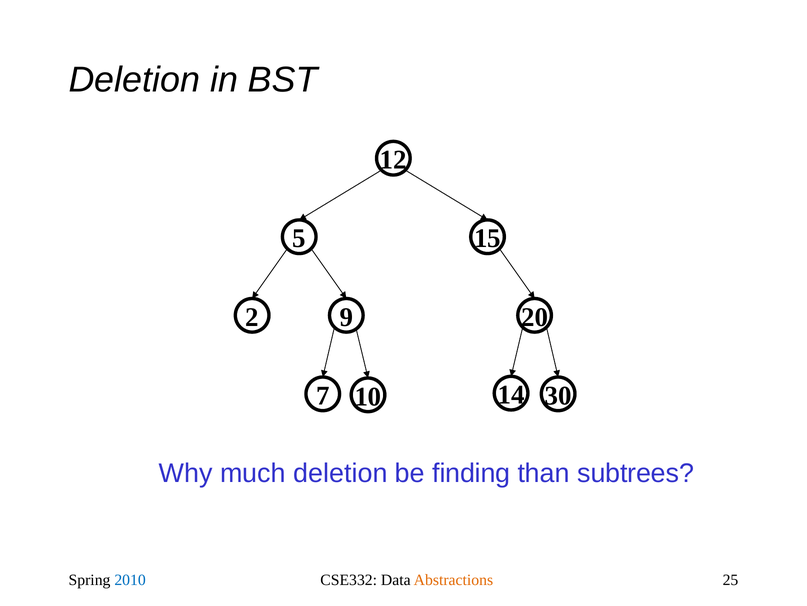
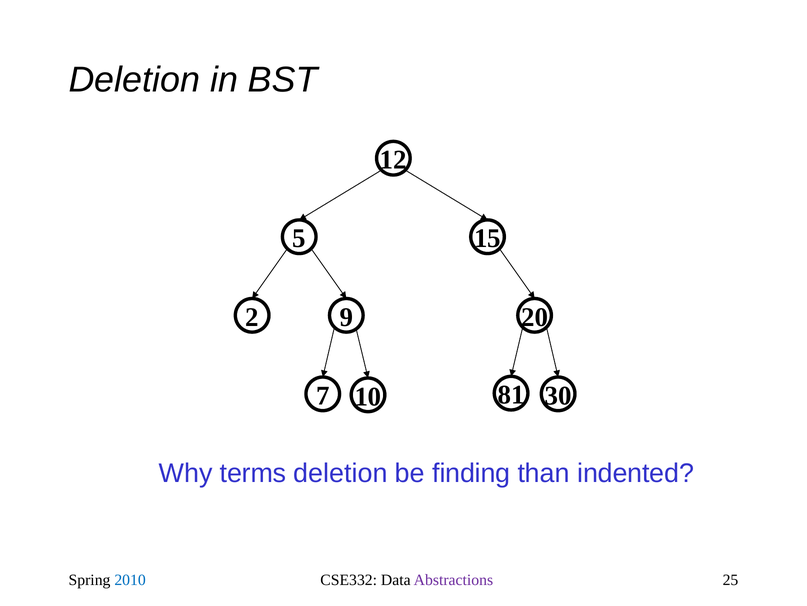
14: 14 -> 81 (511, 395)
much: much -> terms (253, 473)
subtrees: subtrees -> indented (636, 473)
Abstractions colour: orange -> purple (453, 579)
